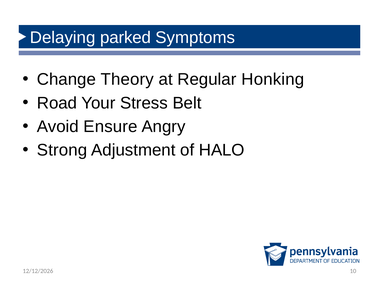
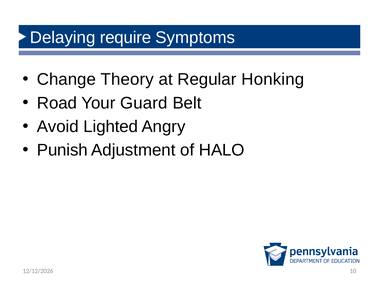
parked: parked -> require (126, 37)
Stress: Stress -> Guard (144, 103)
Ensure: Ensure -> Lighted (111, 127)
Strong: Strong -> Punish (62, 150)
